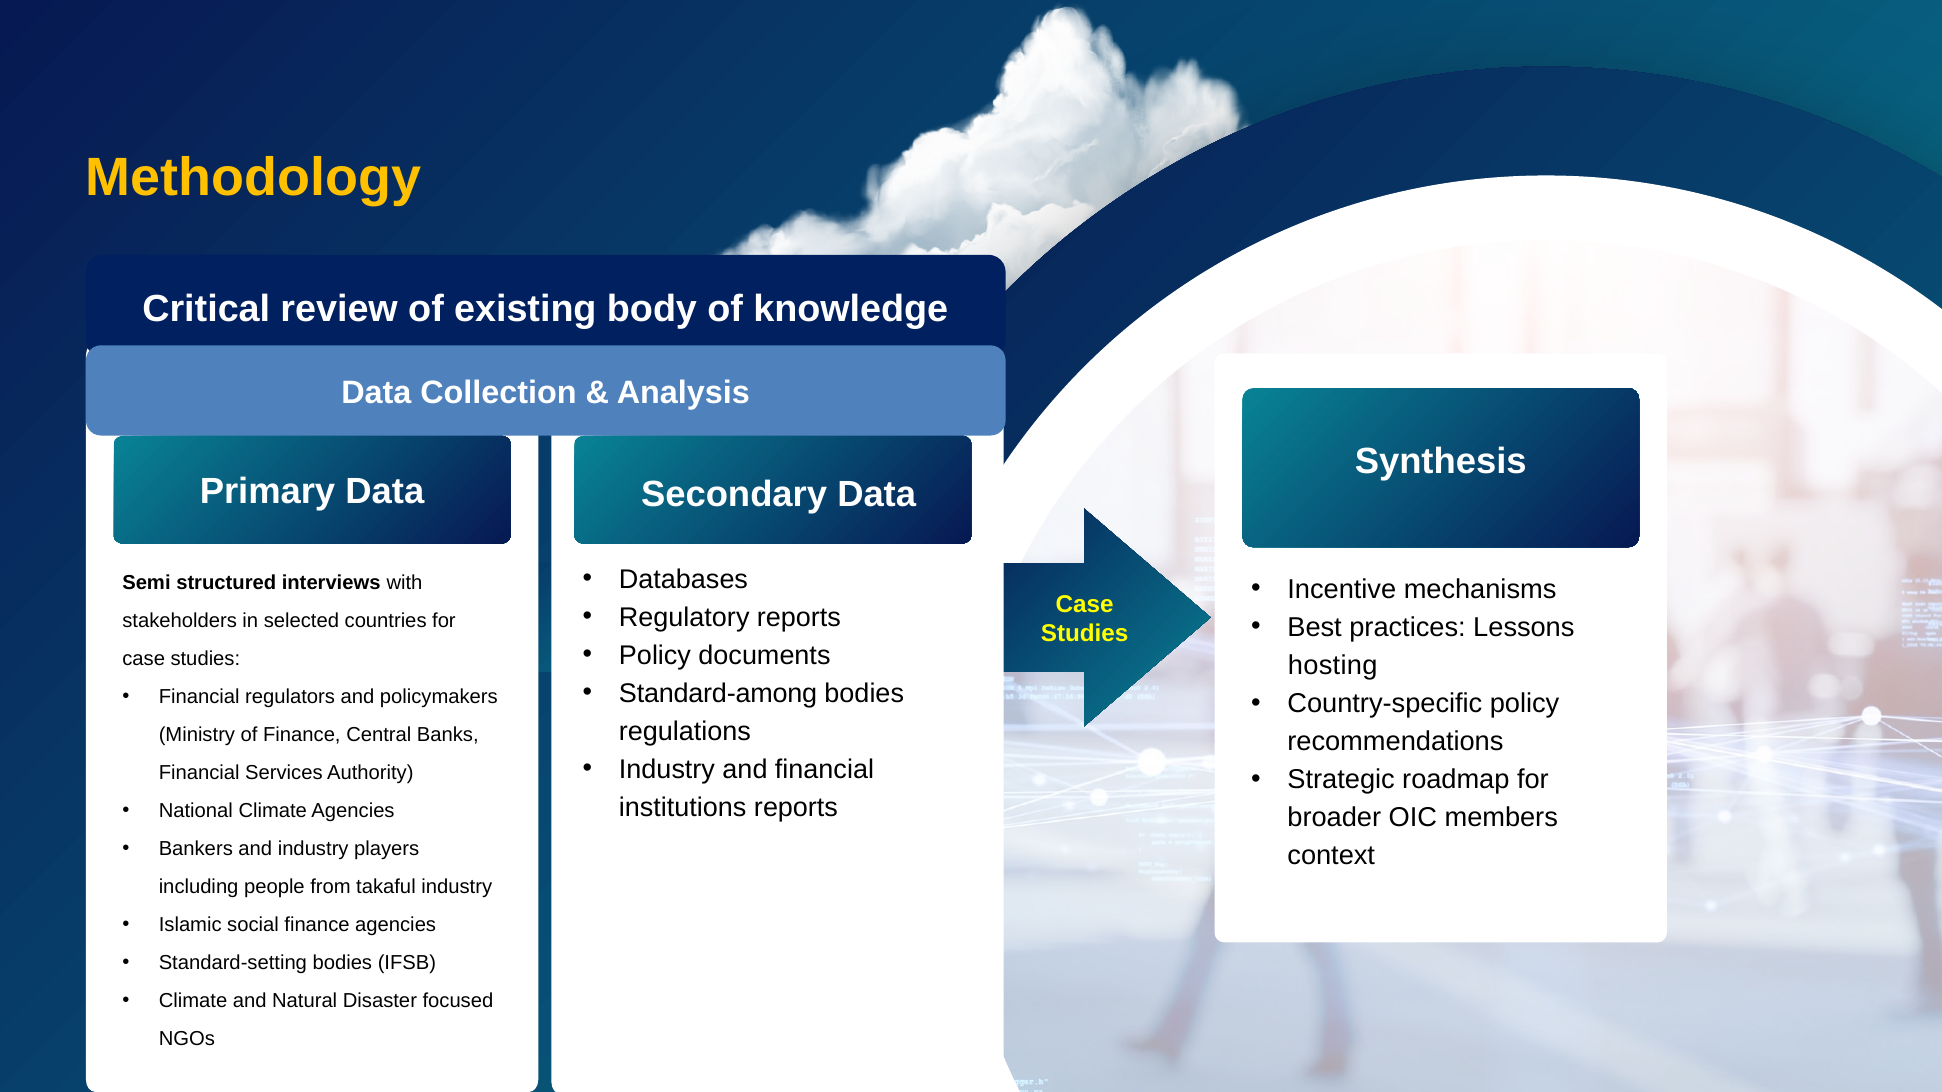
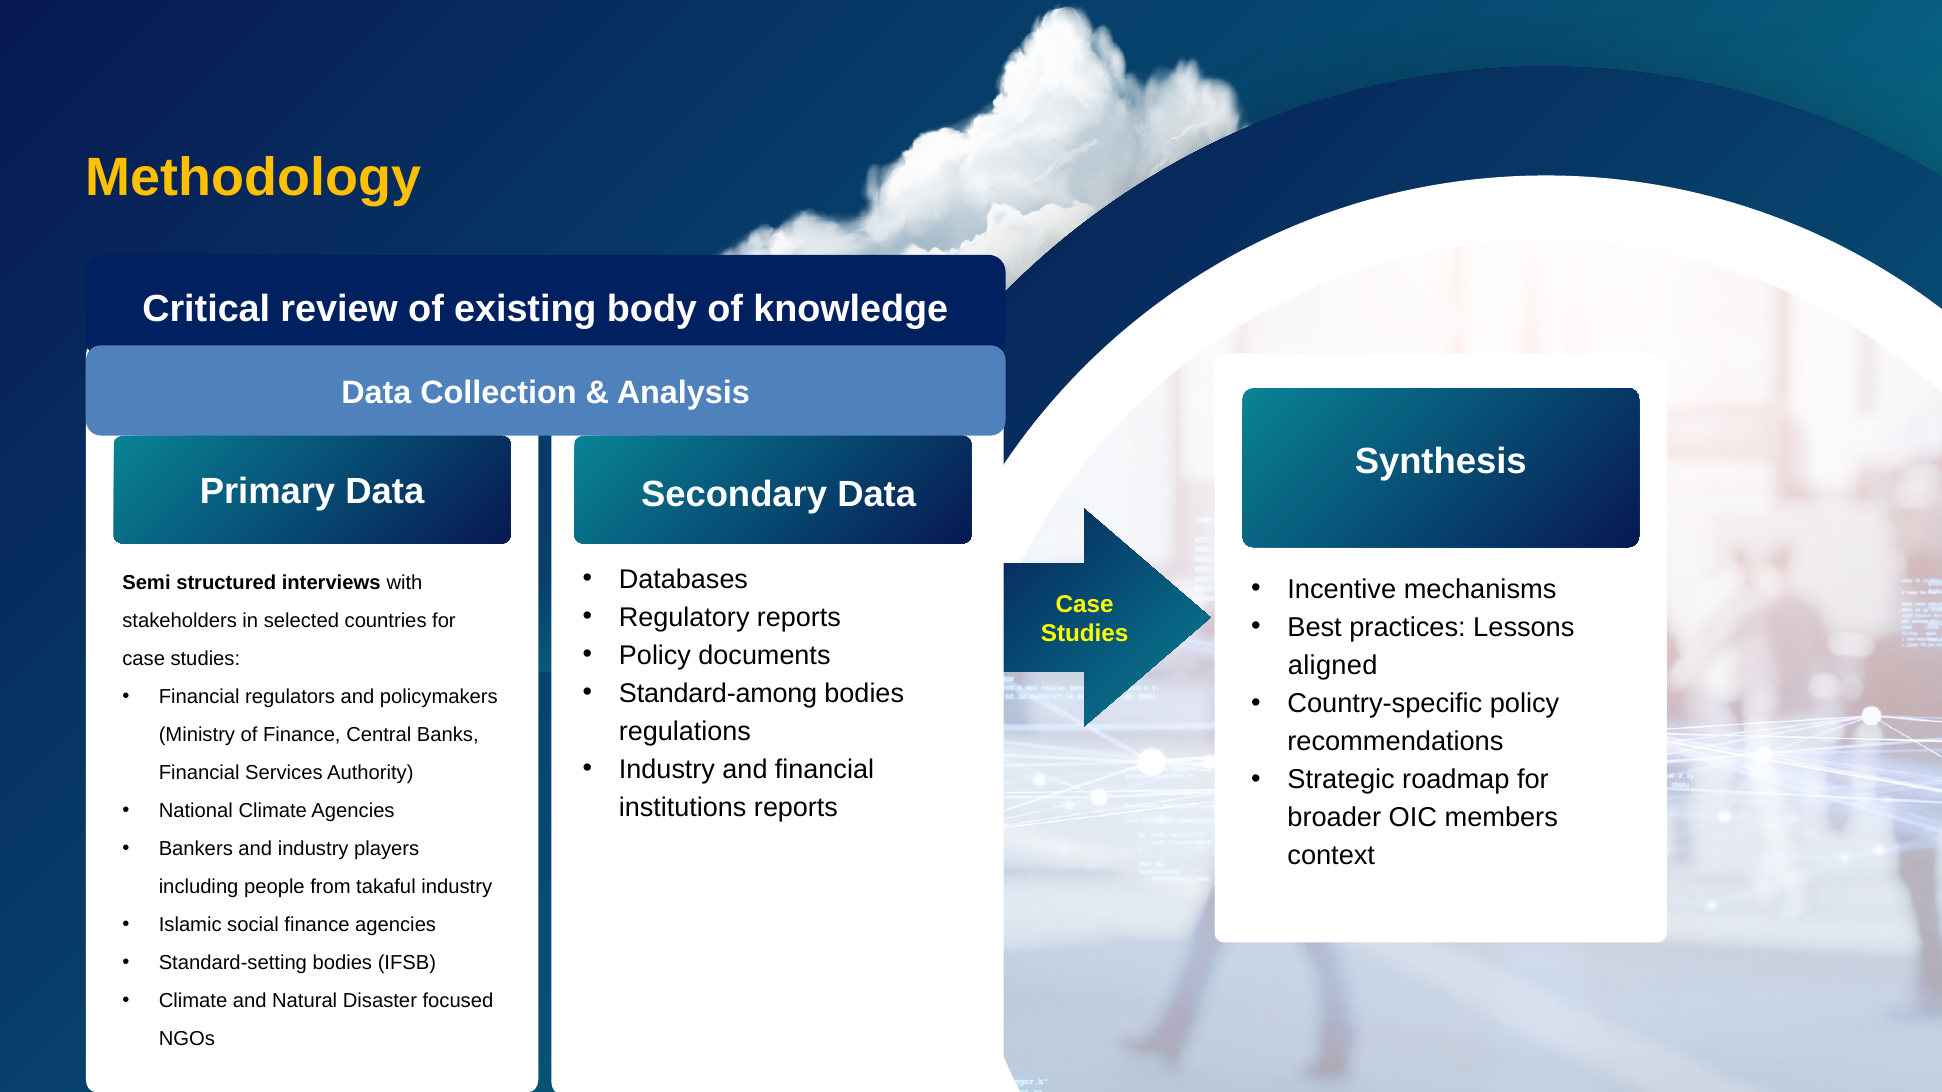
hosting: hosting -> aligned (1333, 666)
